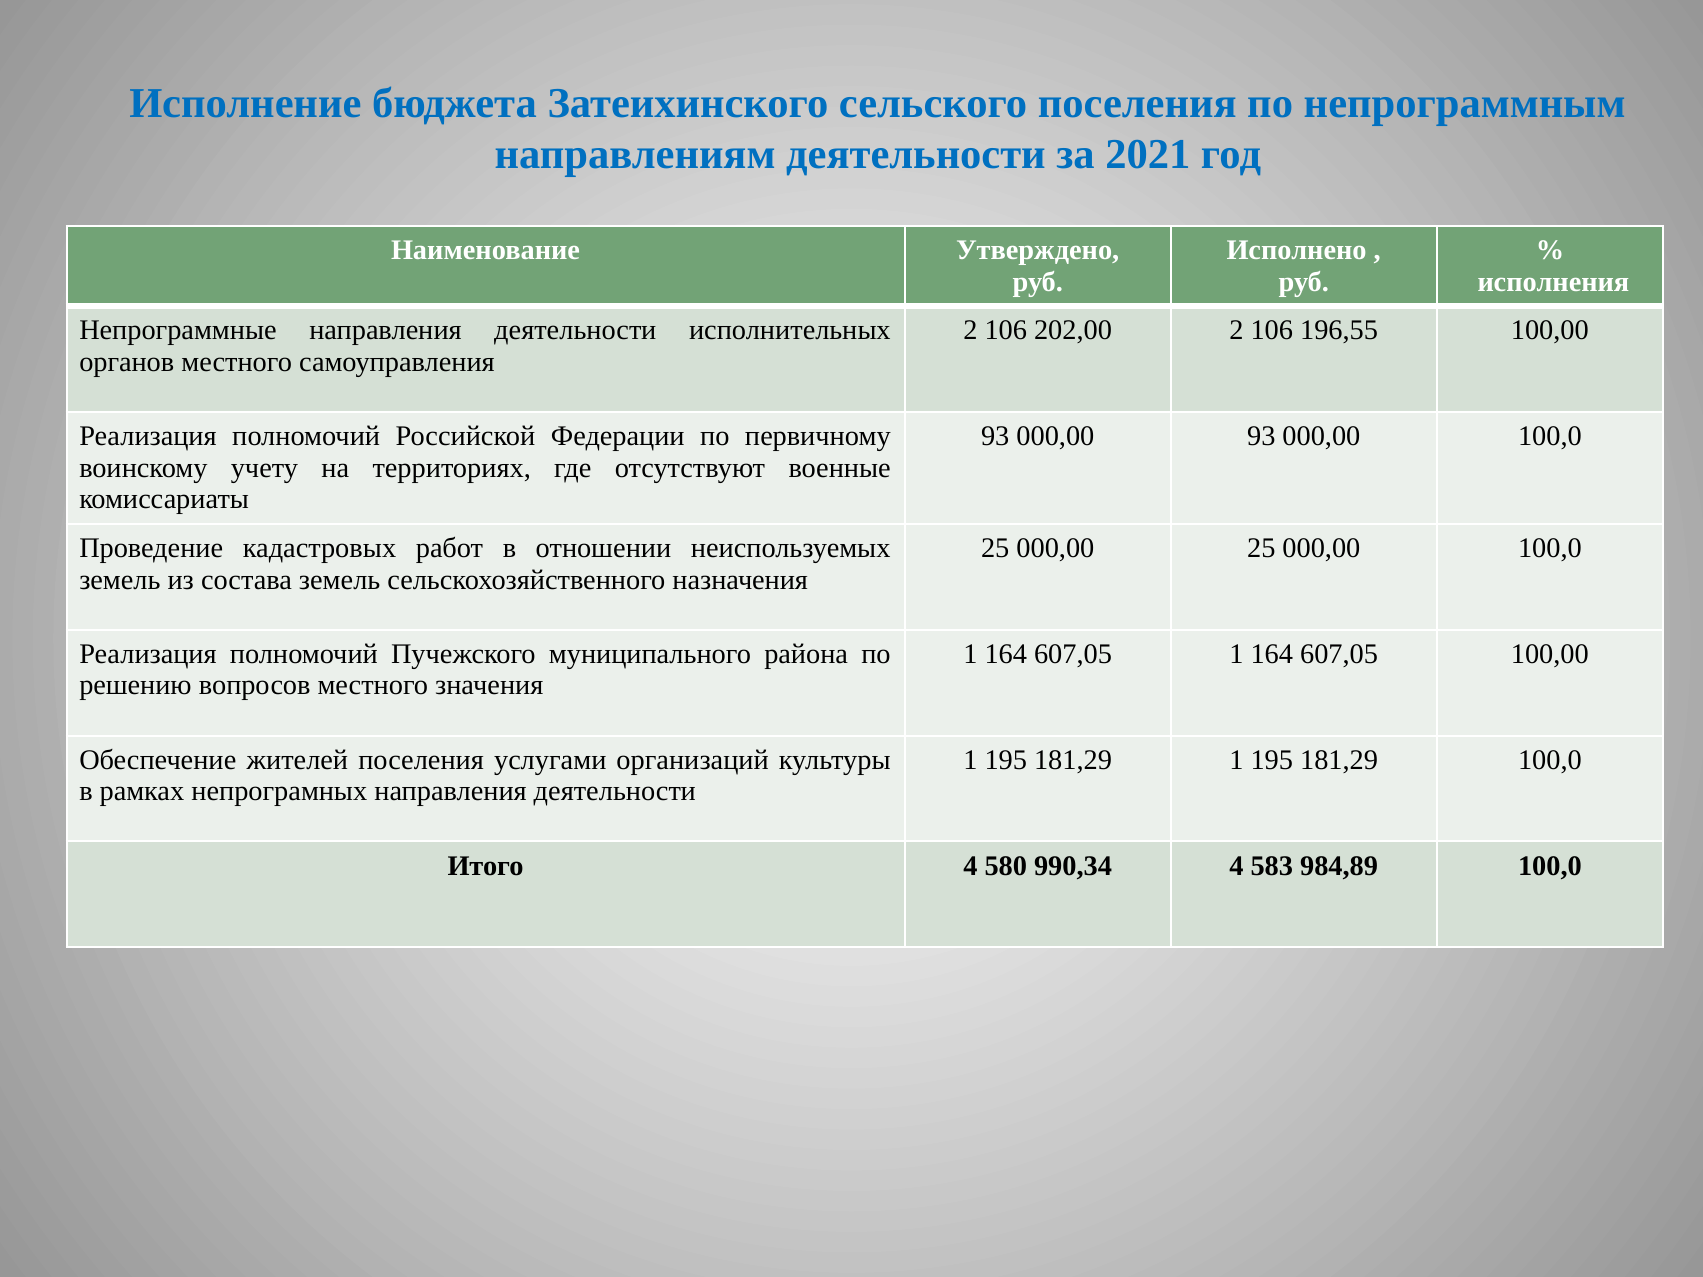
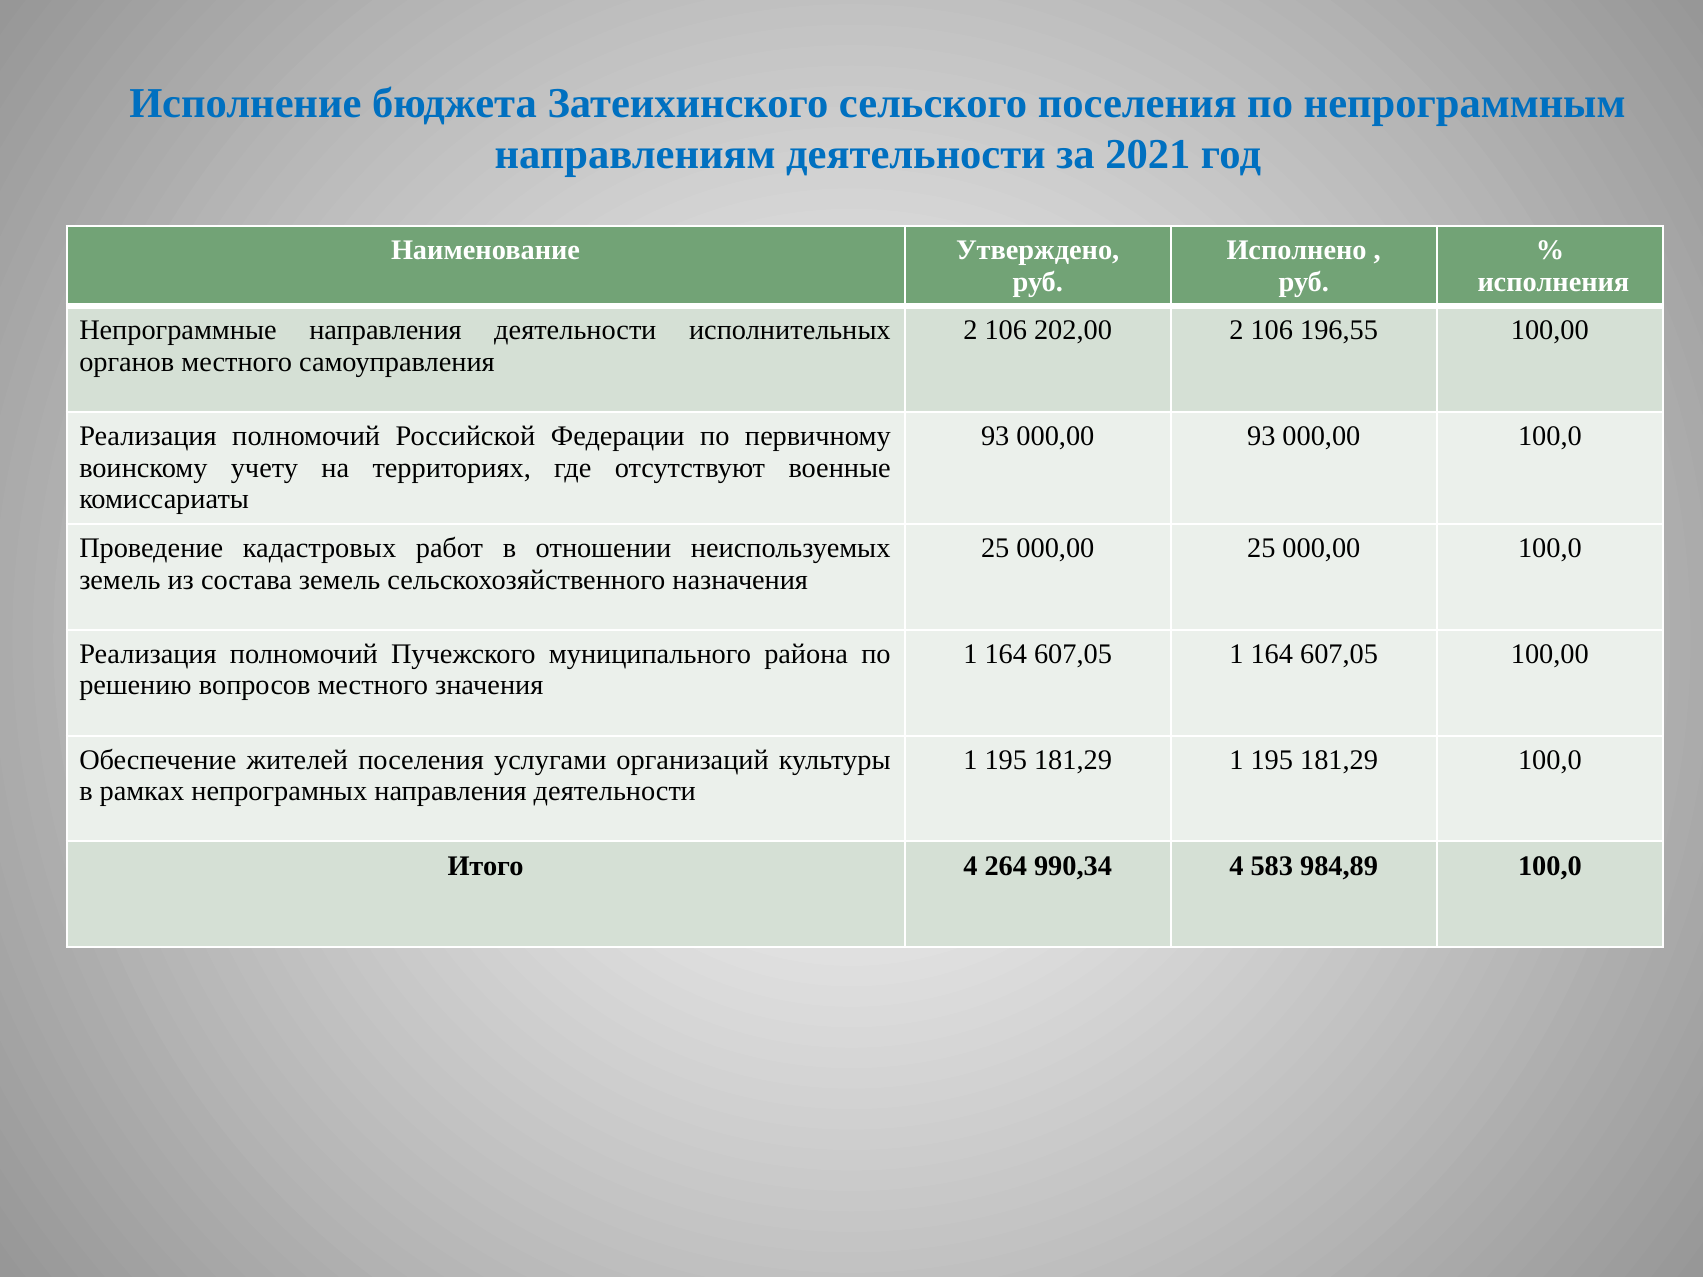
580: 580 -> 264 (1006, 866)
